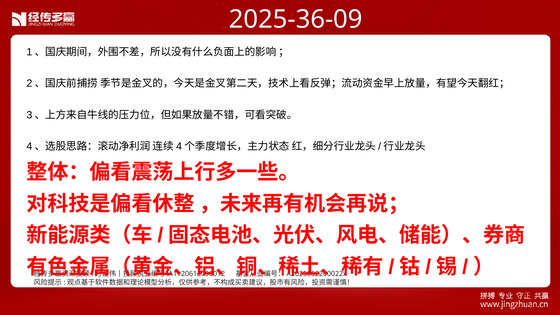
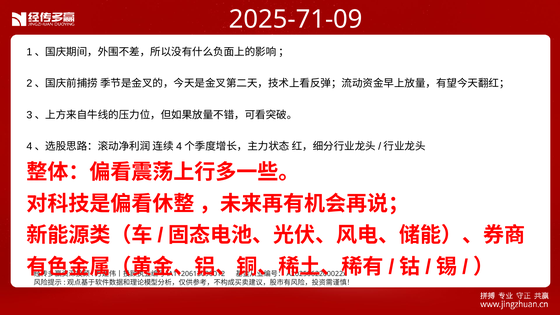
2025-36-09: 2025-36-09 -> 2025-71-09 (296, 19)
